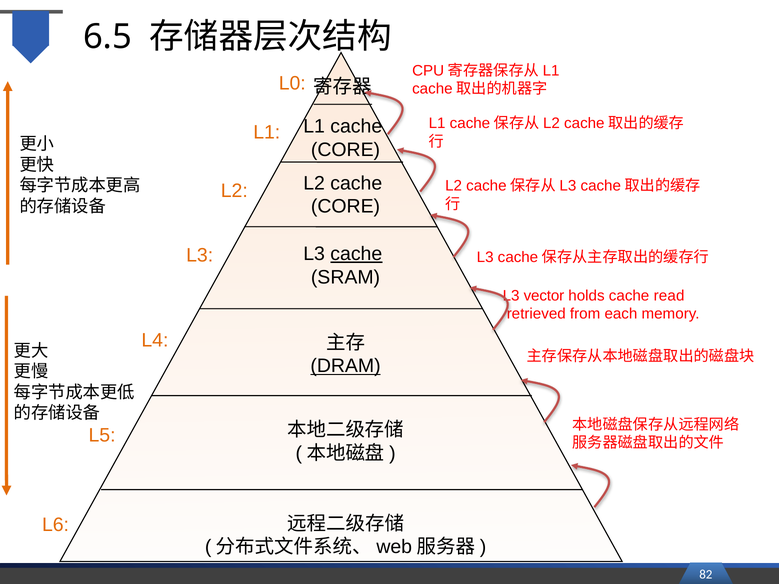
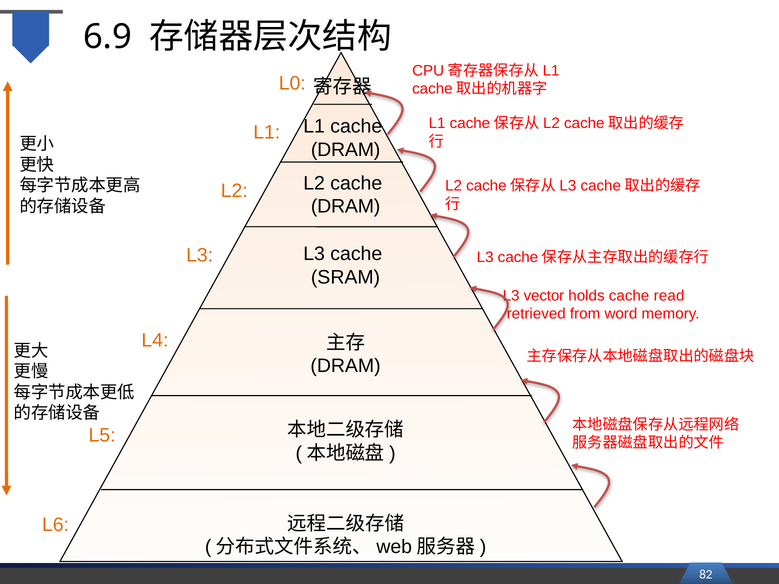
6.5: 6.5 -> 6.9 (107, 37)
CORE: CORE -> DRAM (346, 150)
CORE: CORE -> DRAM (346, 207)
cache underline: present -> none (356, 254)
each: each -> word (621, 314)
DRAM underline: present -> none (346, 366)
